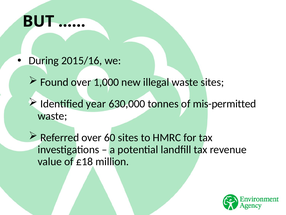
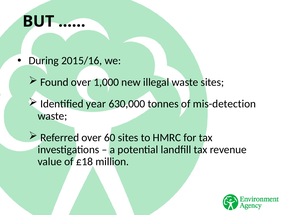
mis-permitted: mis-permitted -> mis-detection (224, 104)
